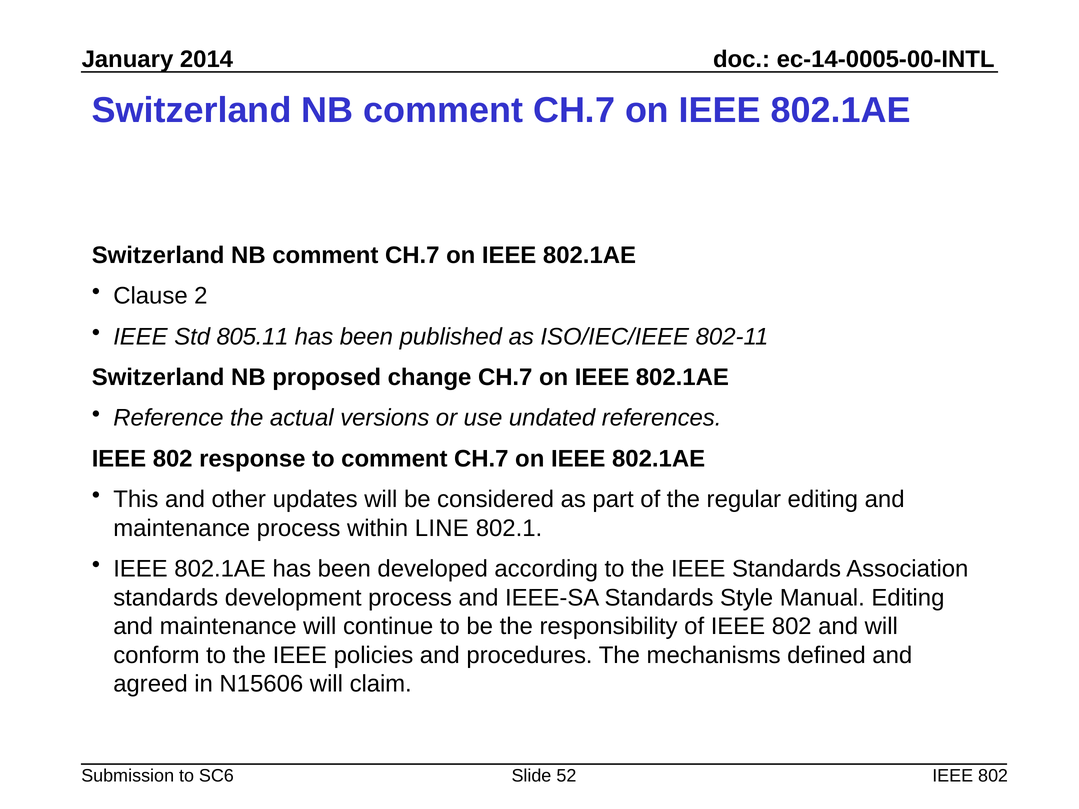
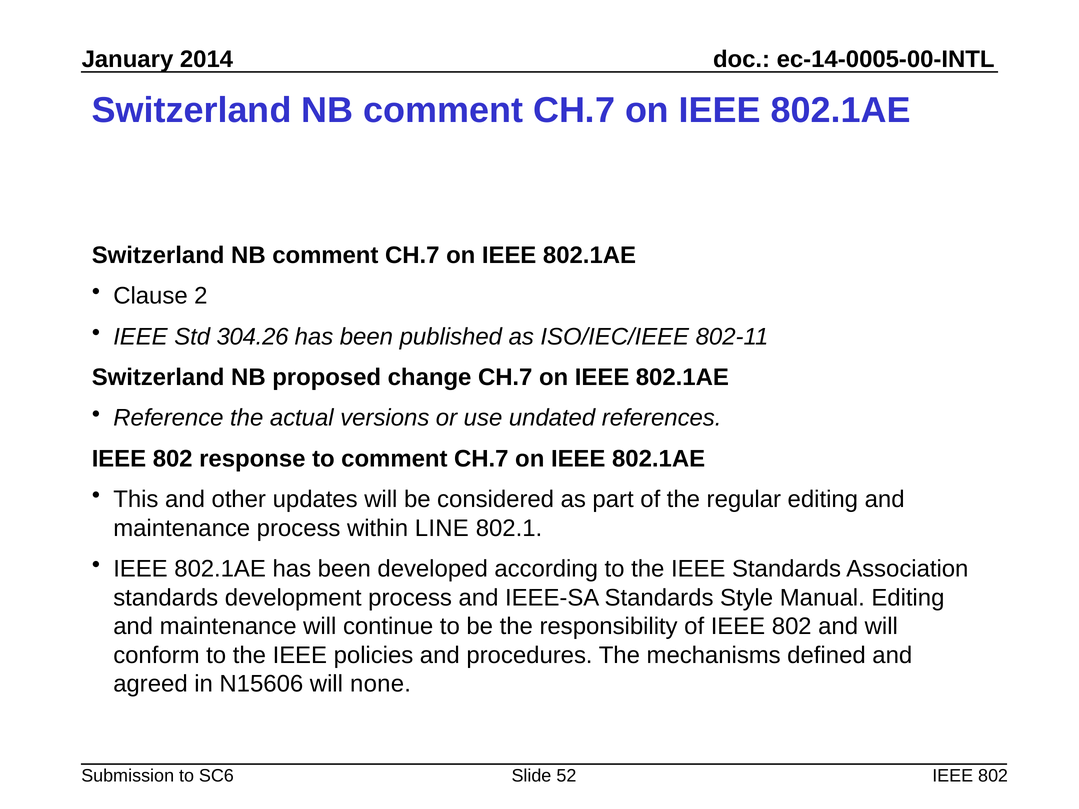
805.11: 805.11 -> 304.26 (253, 337)
claim: claim -> none (381, 684)
